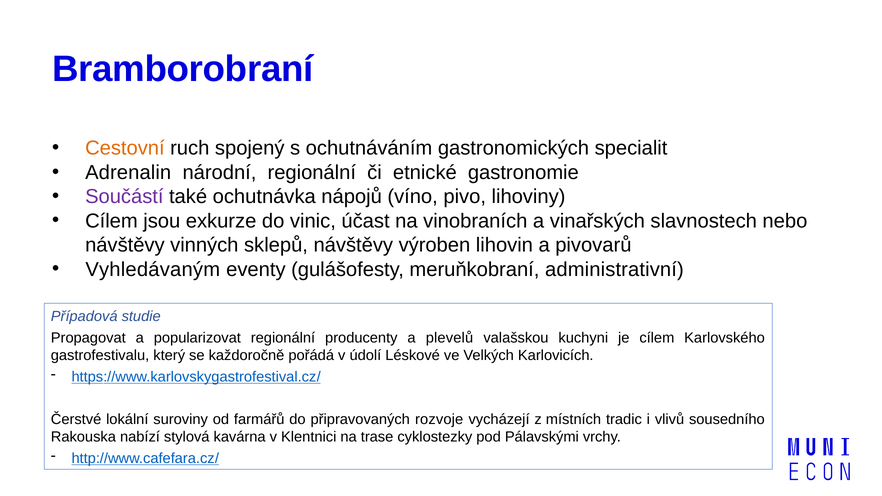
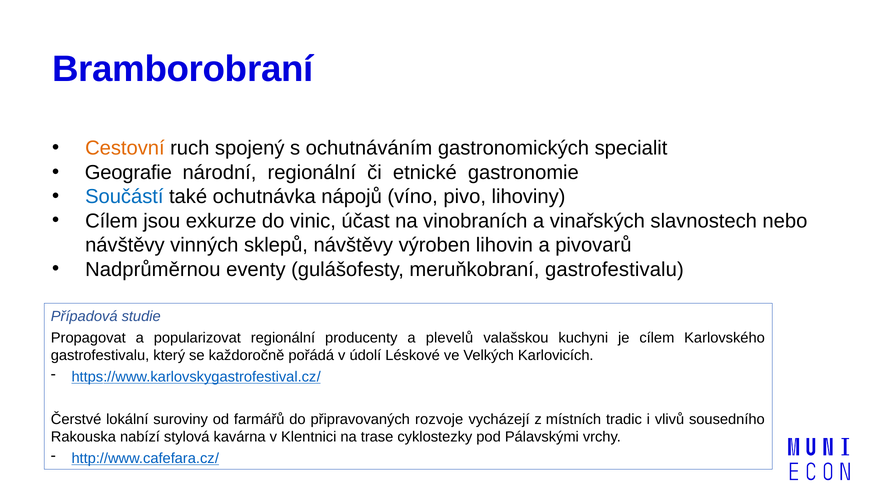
Adrenalin: Adrenalin -> Geografie (128, 172)
Součástí colour: purple -> blue (124, 197)
Vyhledávaným: Vyhledávaným -> Nadprůměrnou (153, 269)
meruňkobraní administrativní: administrativní -> gastrofestivalu (614, 269)
